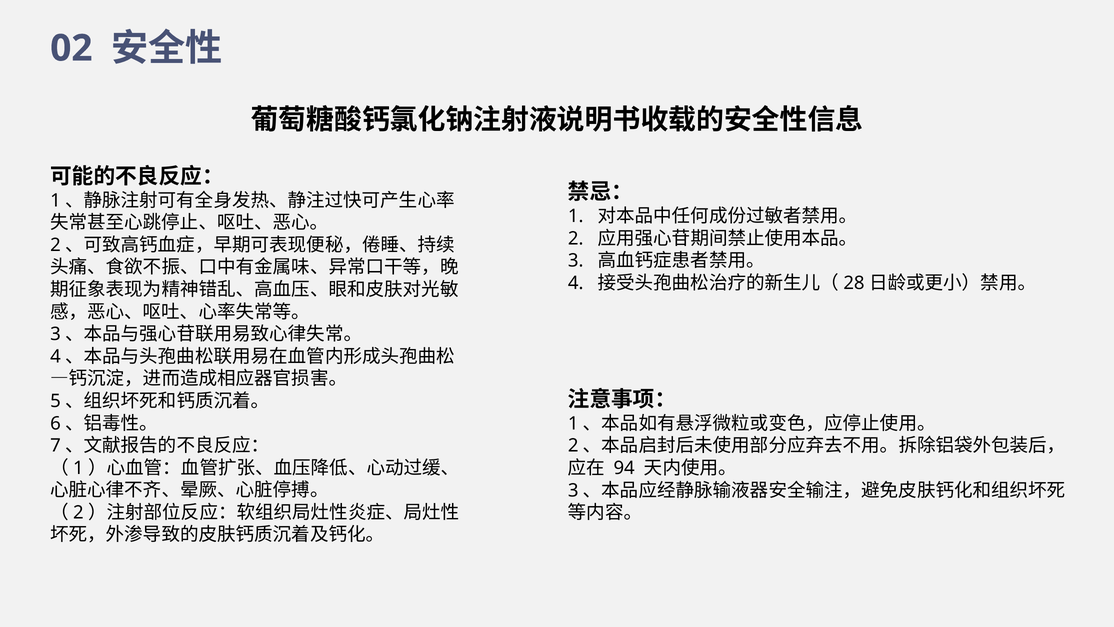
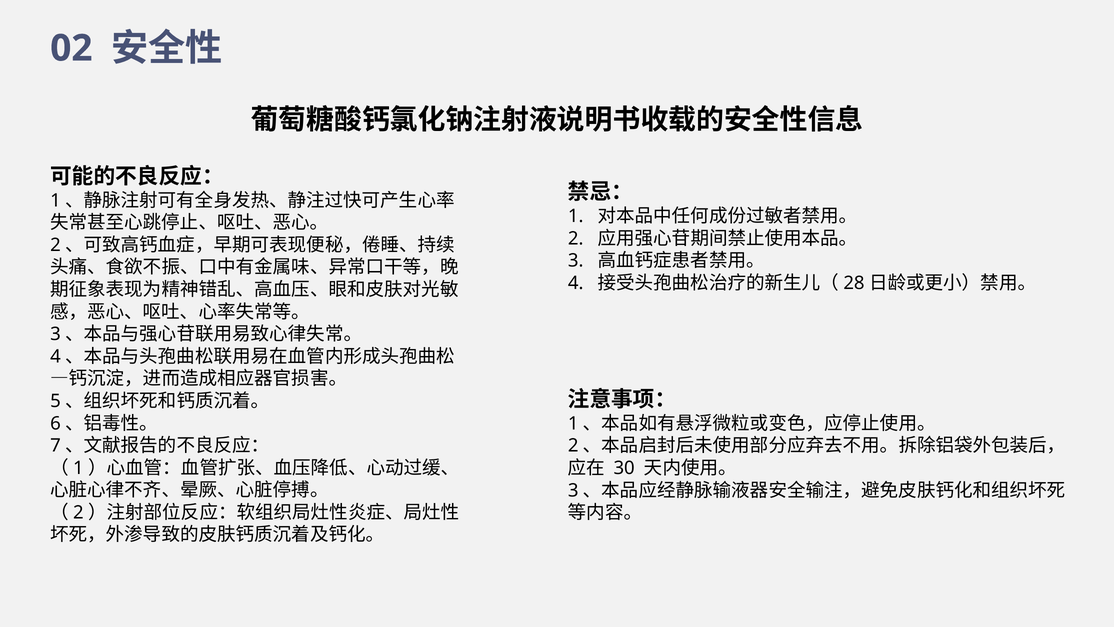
94: 94 -> 30 (624, 468)
